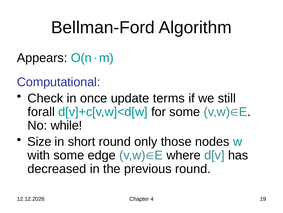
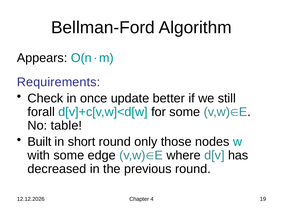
Computational: Computational -> Requirements (59, 82)
terms: terms -> better (169, 98)
while: while -> table (66, 125)
Size: Size -> Built (39, 141)
